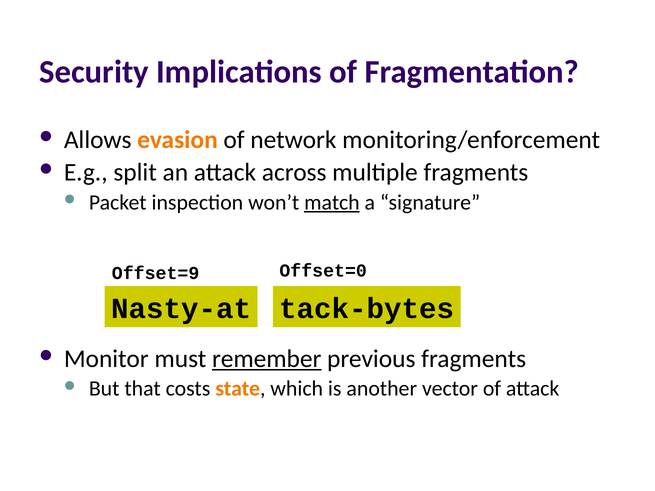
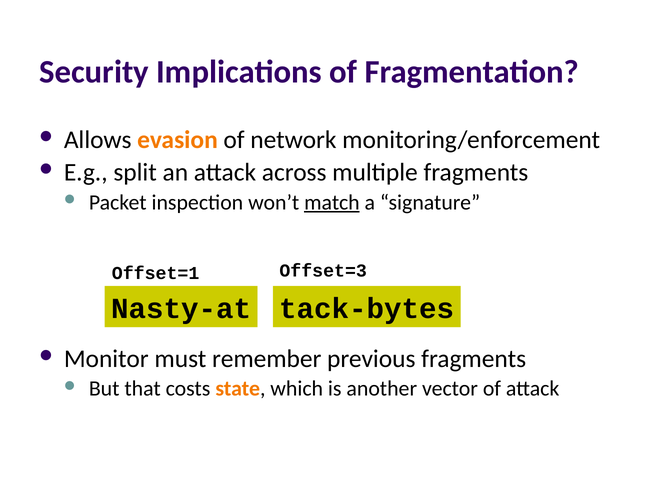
Offset=0: Offset=0 -> Offset=3 (323, 271)
Offset=9: Offset=9 -> Offset=1 (156, 274)
remember underline: present -> none (267, 359)
